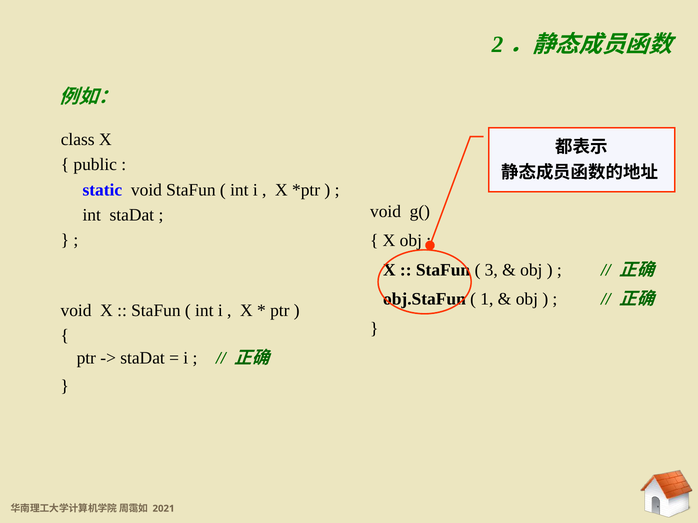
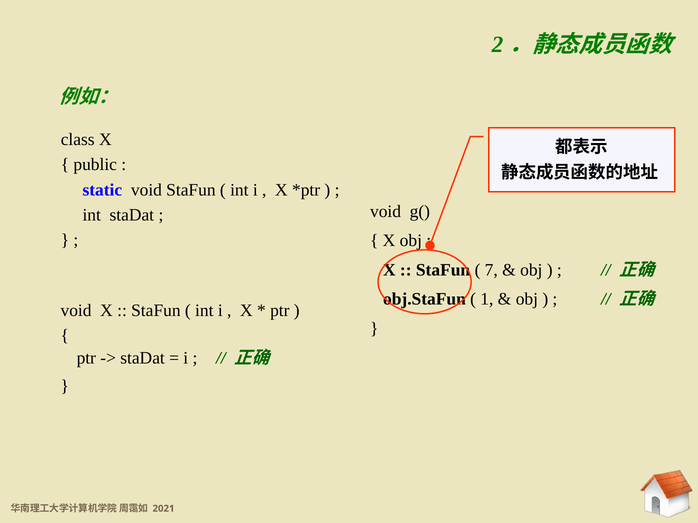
3: 3 -> 7 (491, 270)
